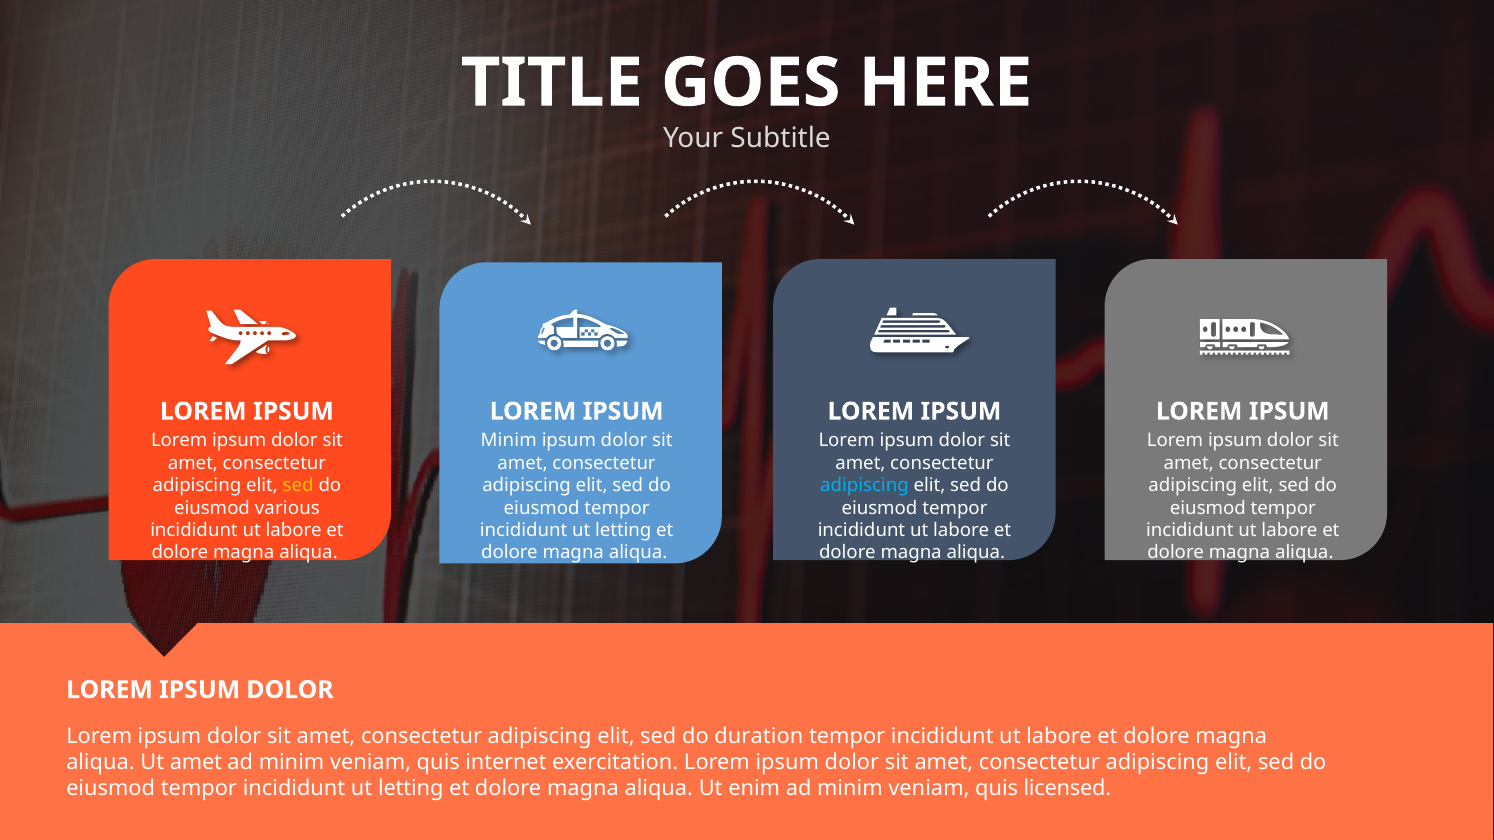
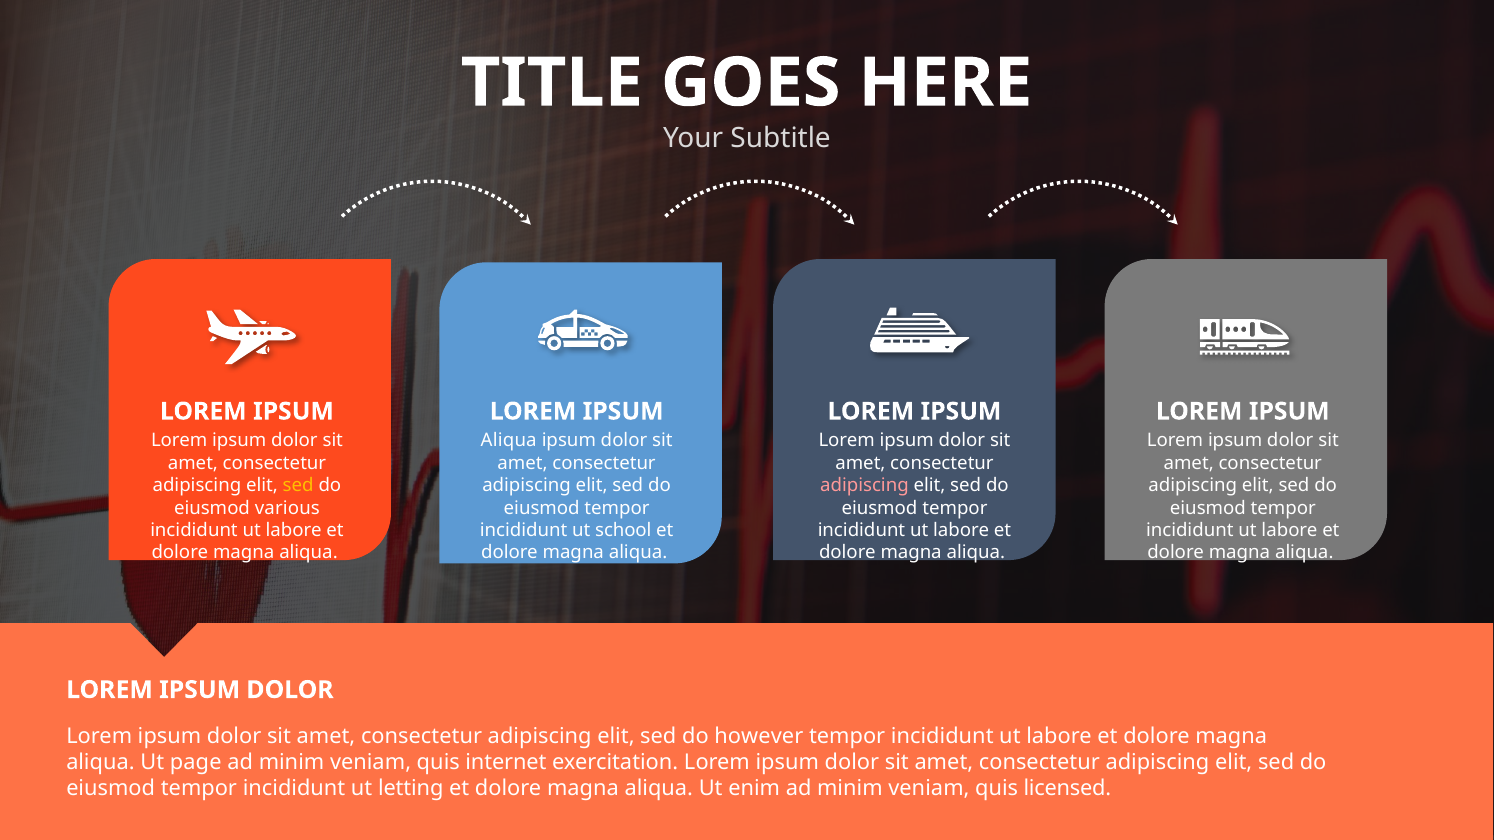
Minim: Minim -> Aliqua (509, 441)
adipiscing colour: light blue -> pink (864, 486)
letting: letting -> school (623, 531)
duration: duration -> however (759, 737)
Ut amet: amet -> page (196, 763)
